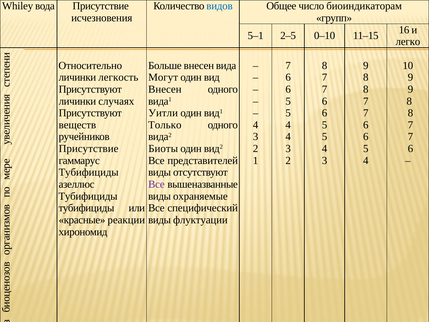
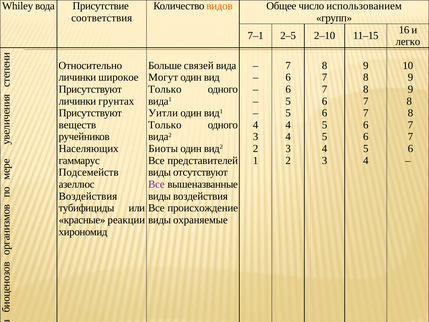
видов colour: blue -> orange (220, 6)
биоиндикаторам: биоиндикаторам -> использованием (364, 6)
исчезновения: исчезновения -> соответствия (102, 18)
5–1: 5–1 -> 7–1 (256, 36)
0–10: 0–10 -> 2–10 (325, 36)
Больше внесен: внесен -> связей (199, 65)
легкость: легкость -> широкое (118, 77)
Внесен: Внесен -> Только (165, 89)
случаях: случаях -> грунтах (116, 101)
Присутствие: Присутствие -> Населяющих (89, 149)
Тубифициды: Тубифициды -> Подсемейств (89, 172)
Тубифициды: Тубифициды -> Воздействия (88, 196)
виды охраняемые: охраняемые -> воздействия (200, 196)
специфический: специфический -> происхождение (203, 208)
флуктуации: флуктуации -> охраняемые (200, 220)
